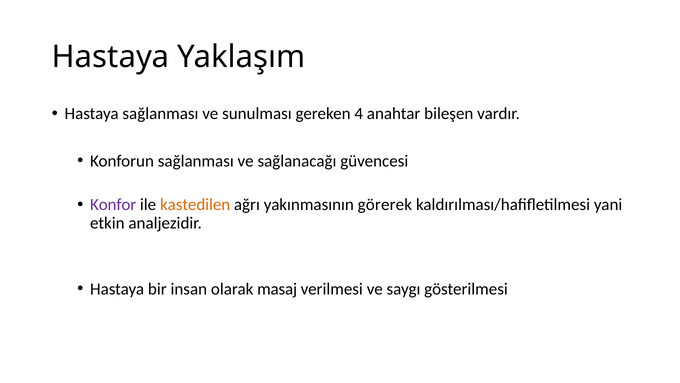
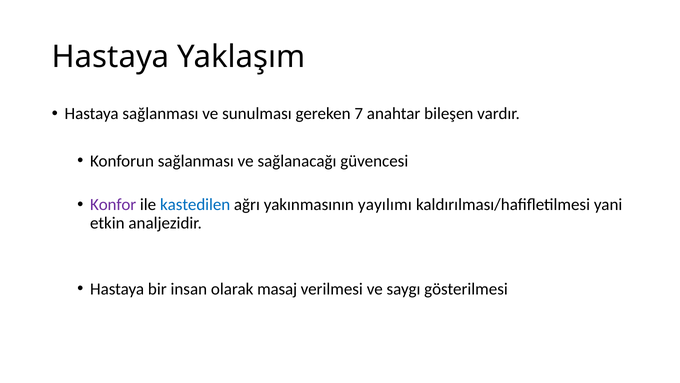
4: 4 -> 7 (359, 113)
kastedilen colour: orange -> blue (195, 205)
görerek: görerek -> yayılımı (385, 205)
